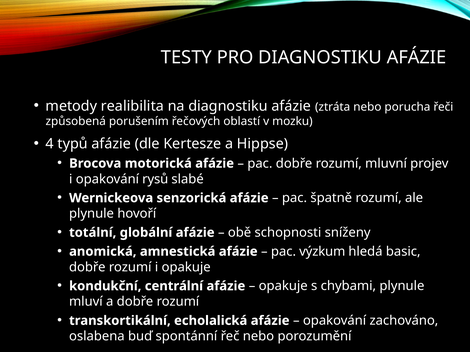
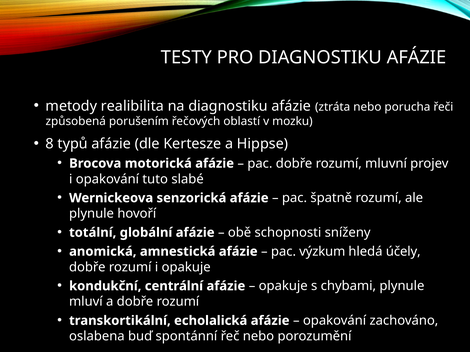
4: 4 -> 8 (50, 144)
rysů: rysů -> tuto (155, 179)
basic: basic -> účely (403, 252)
